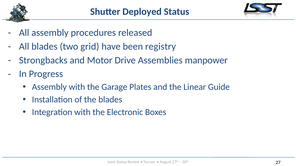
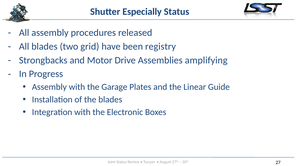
Deployed: Deployed -> Especially (142, 12)
manpower: manpower -> amplifying (206, 60)
